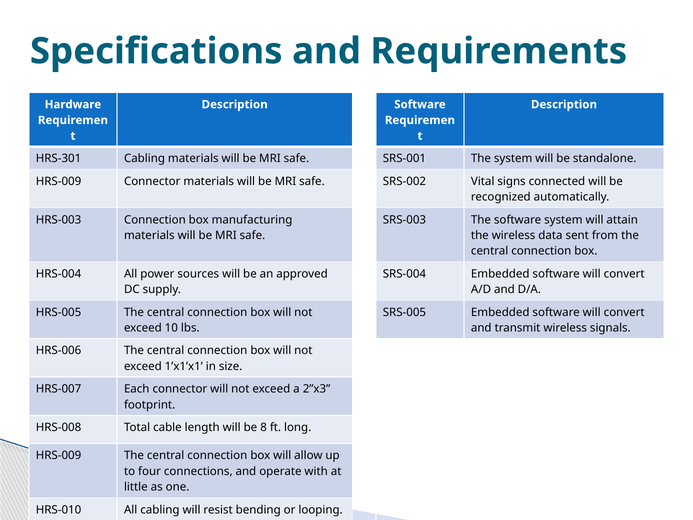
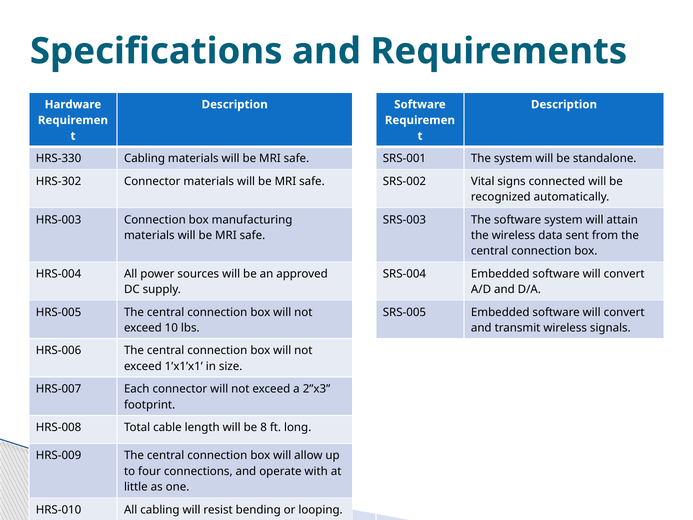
HRS-301: HRS-301 -> HRS-330 (59, 159)
HRS-009: HRS-009 -> HRS-302 (59, 181)
